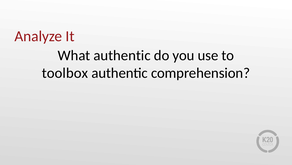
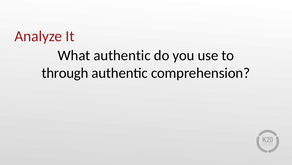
toolbox: toolbox -> through (65, 73)
